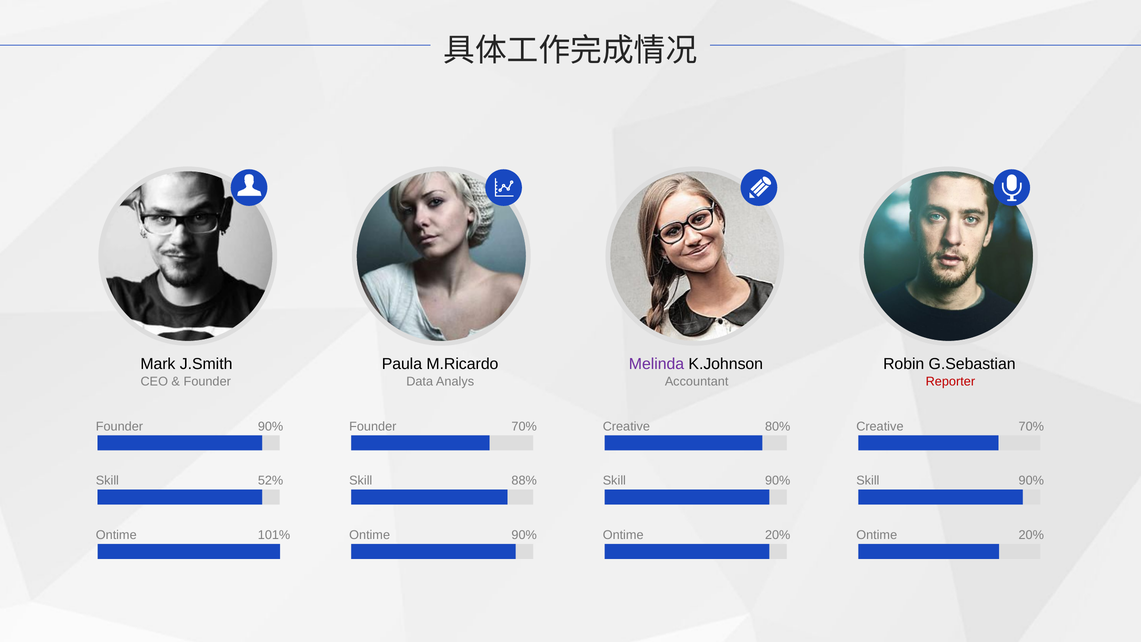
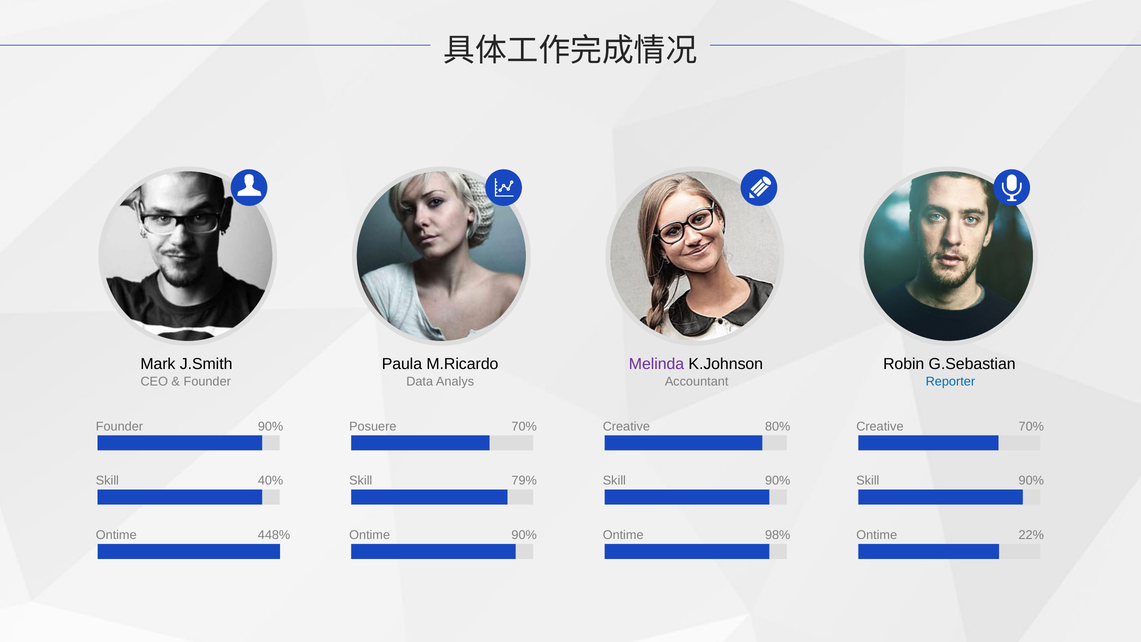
Reporter colour: red -> blue (950, 381)
Founder: Founder -> Posuere (373, 426)
52%: 52% -> 40% (271, 480)
88%: 88% -> 79% (524, 480)
101%: 101% -> 448% (274, 535)
20%: 20% -> 98% (778, 535)
20%: 20% -> 22% (1031, 535)
